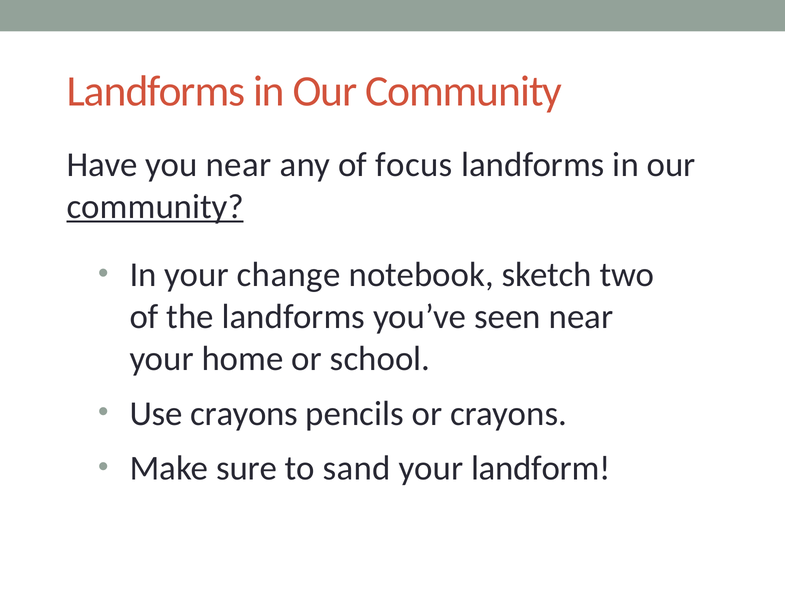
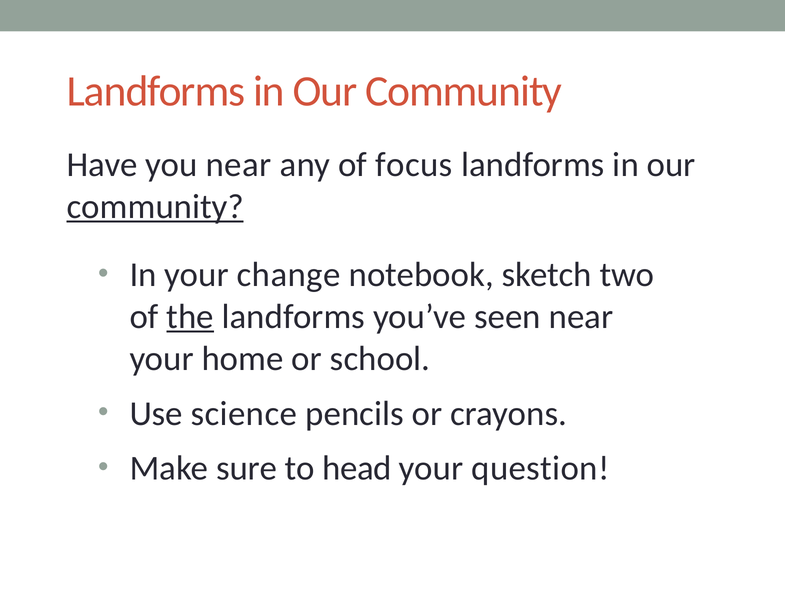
the underline: none -> present (190, 316)
Use crayons: crayons -> science (244, 413)
sand: sand -> head (357, 468)
landform: landform -> question (540, 468)
